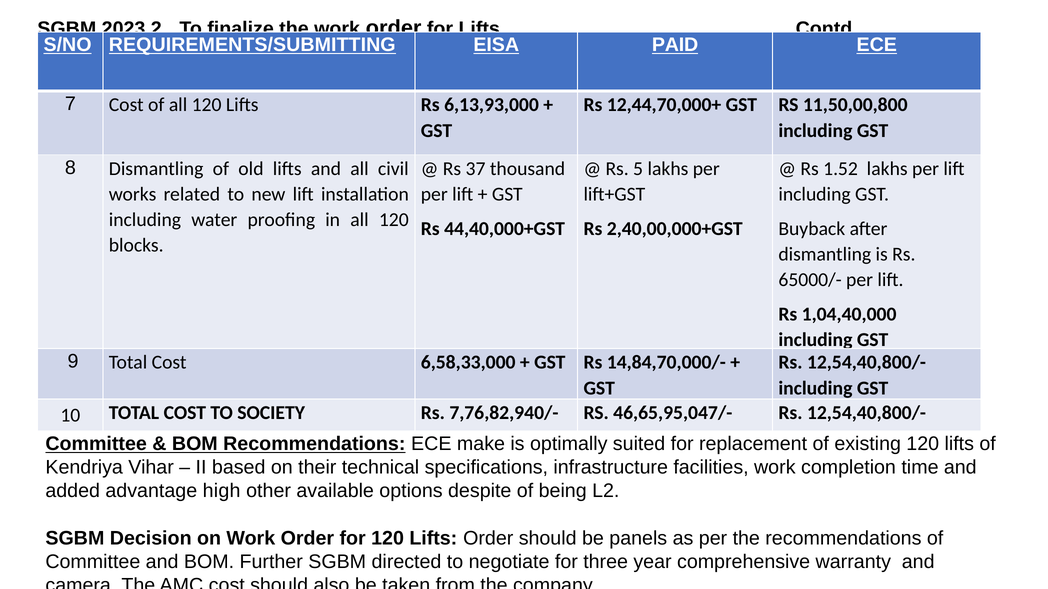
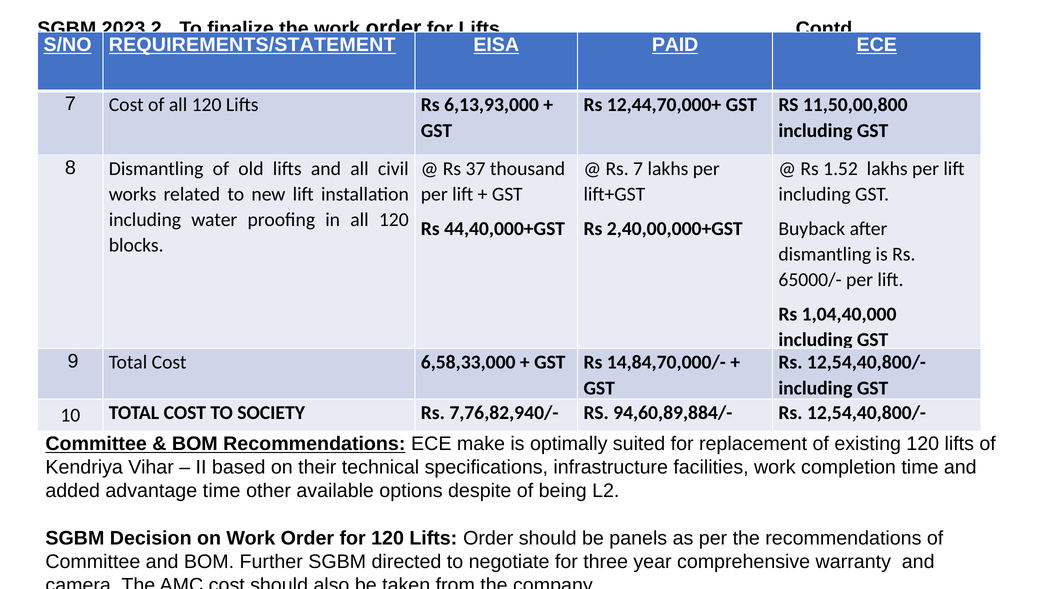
REQUIREMENTS/SUBMITTING: REQUIREMENTS/SUBMITTING -> REQUIREMENTS/STATEMENT (252, 45)
Rs 5: 5 -> 7 (638, 169)
46,65,95,047/-: 46,65,95,047/- -> 94,60,89,884/- (673, 413)
advantage high: high -> time (222, 491)
